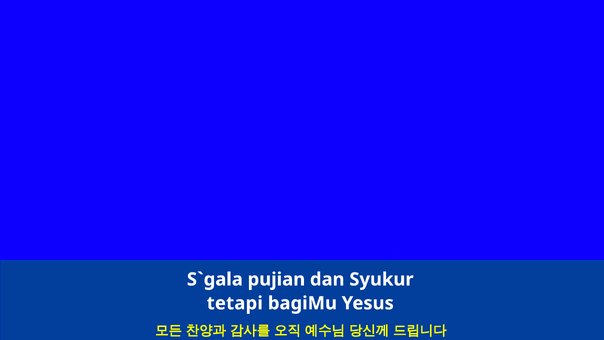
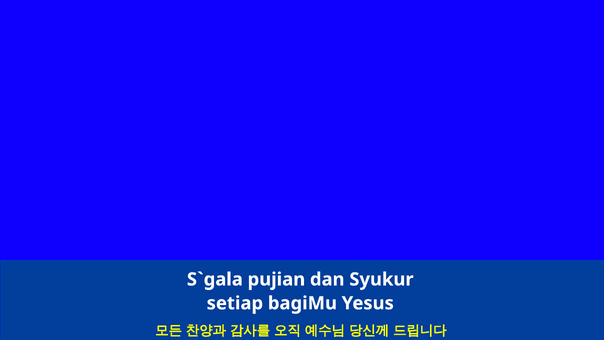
tetapi: tetapi -> setiap (235, 303)
